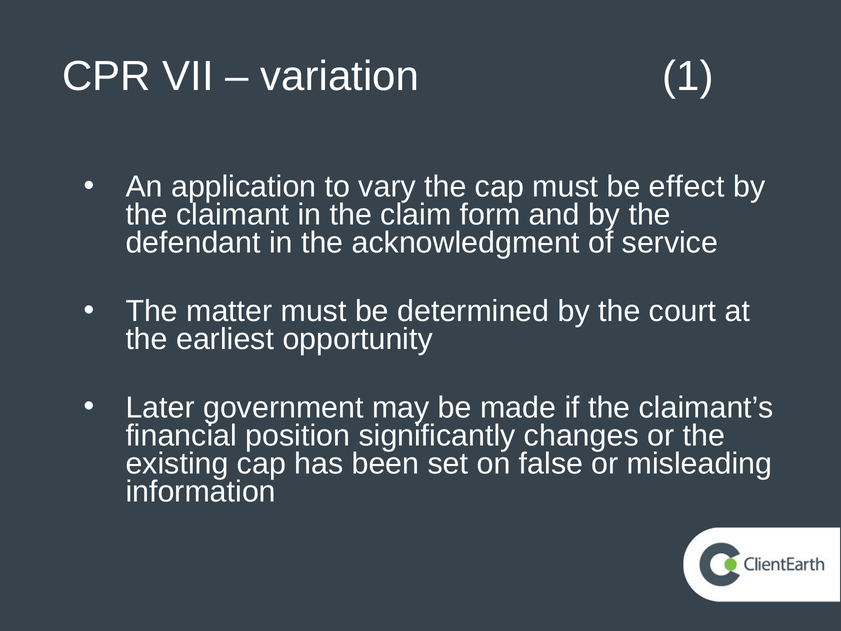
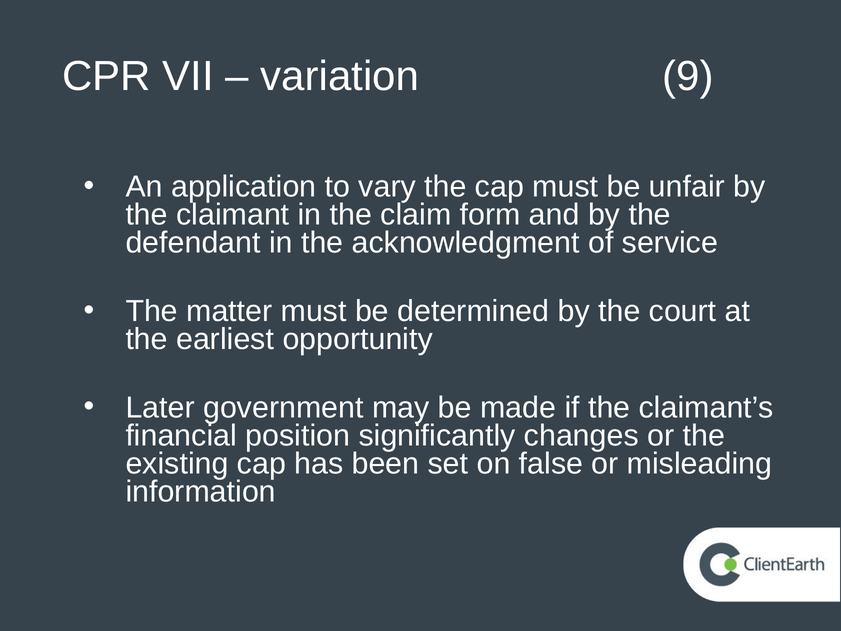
1: 1 -> 9 (688, 77)
effect: effect -> unfair (687, 187)
